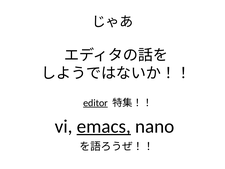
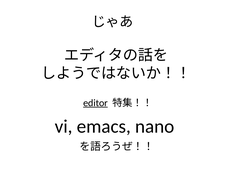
emacs underline: present -> none (104, 126)
